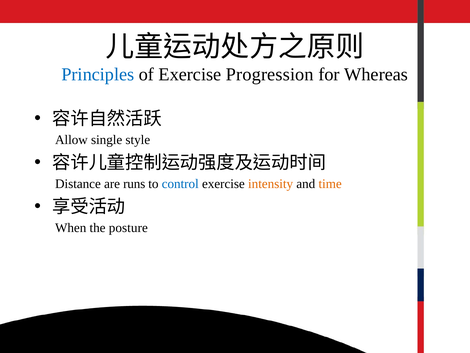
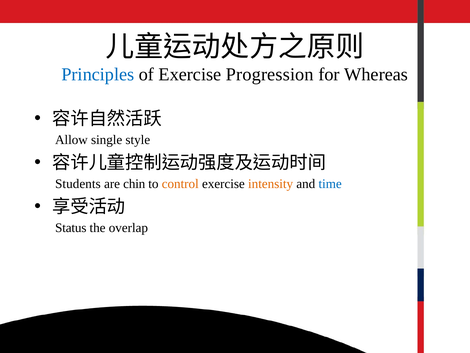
Distance: Distance -> Students (78, 184)
runs: runs -> chin (134, 184)
control colour: blue -> orange (180, 184)
time colour: orange -> blue (330, 184)
When: When -> Status (71, 227)
posture: posture -> overlap (128, 227)
